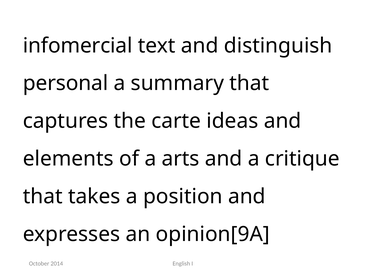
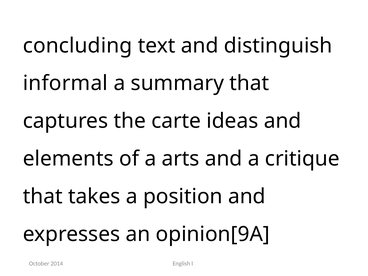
infomercial: infomercial -> concluding (78, 46)
personal: personal -> informal (65, 83)
